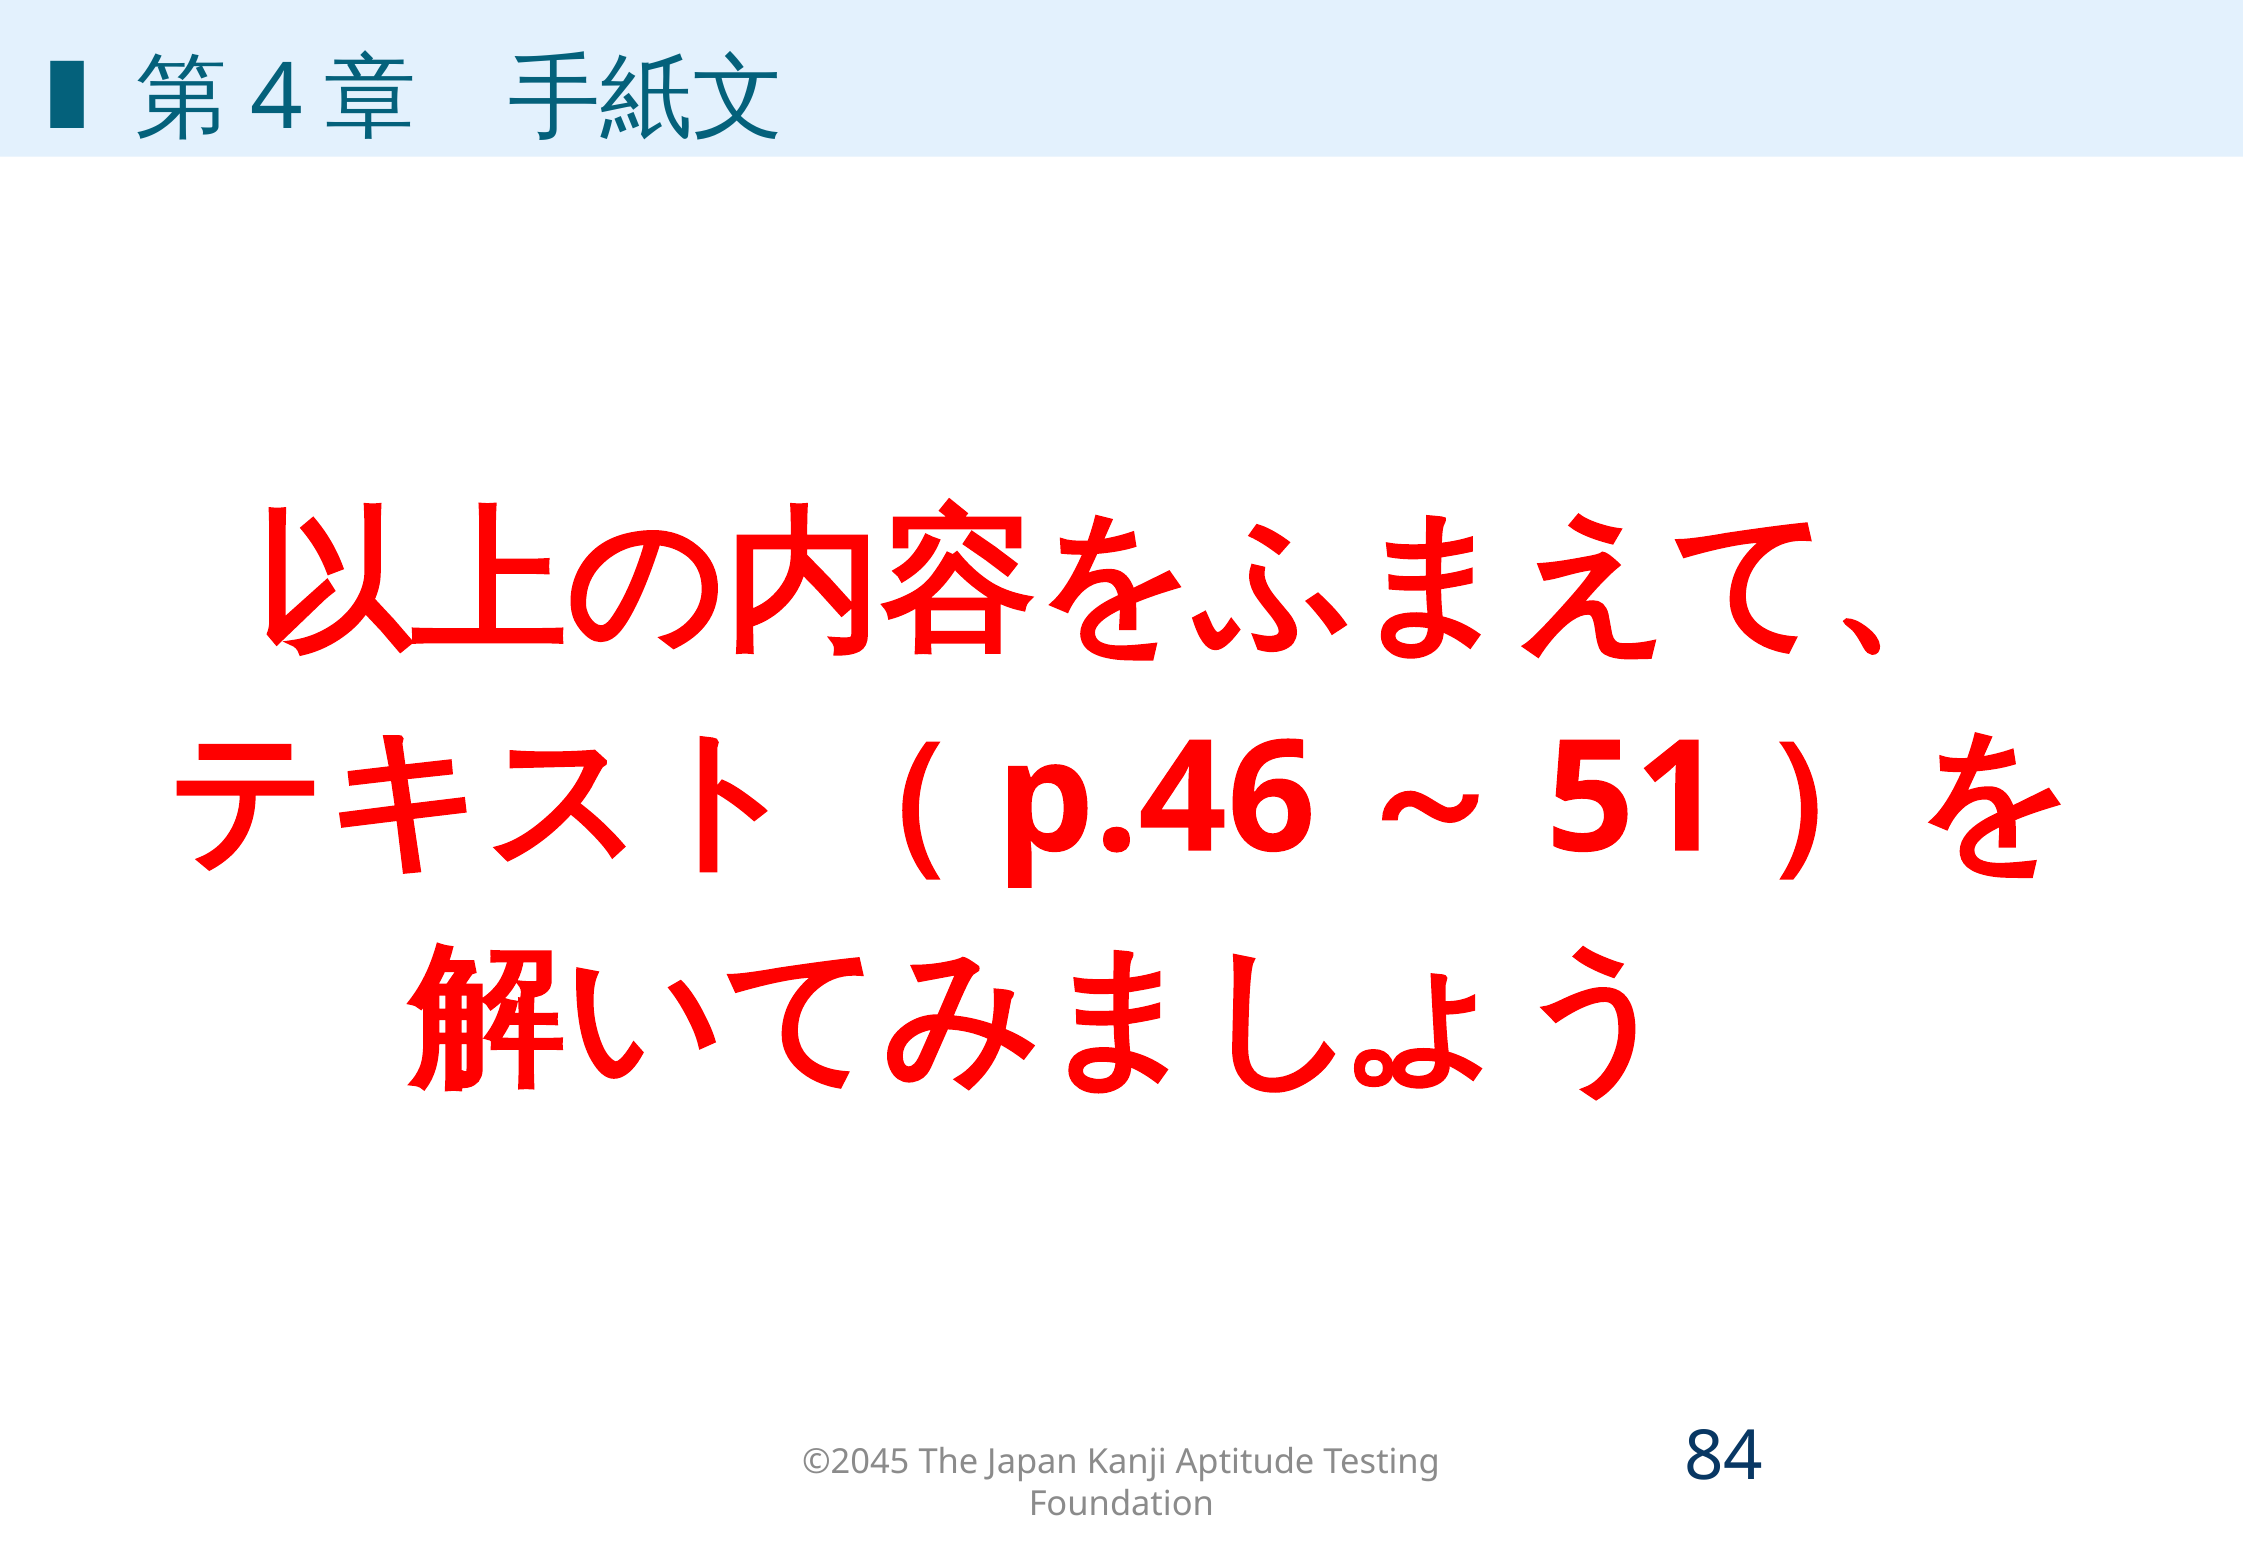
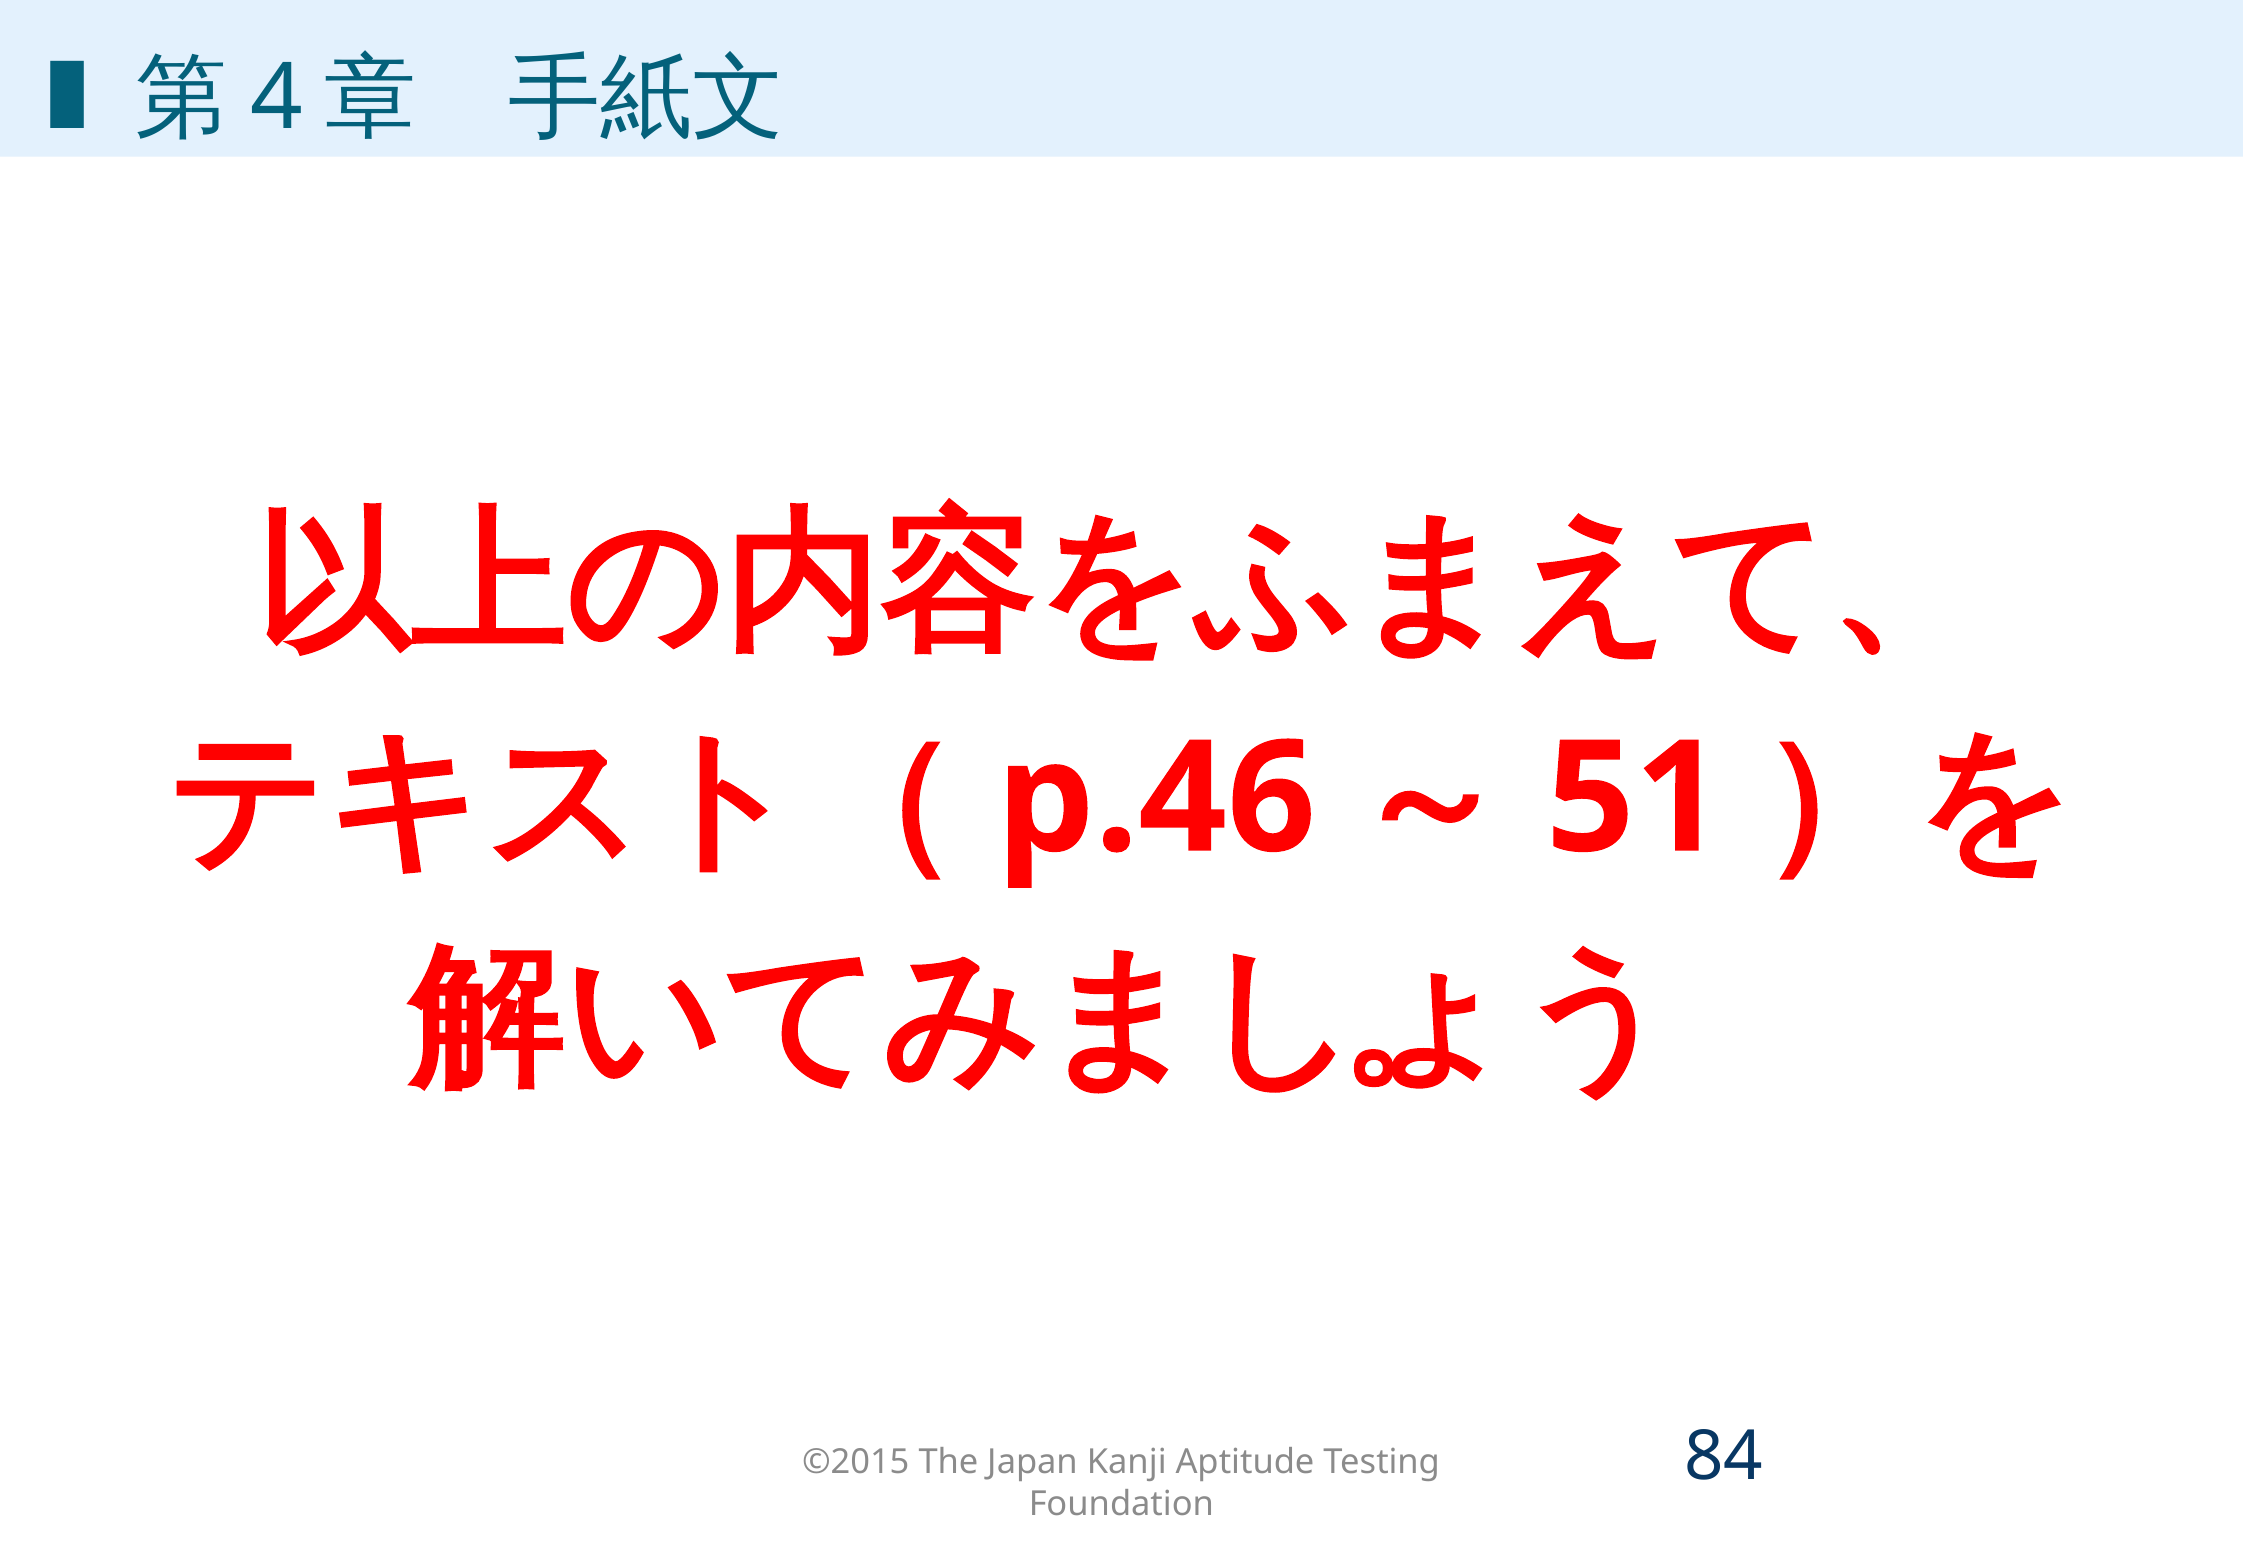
©2045: ©2045 -> ©2015 (856, 1462)
